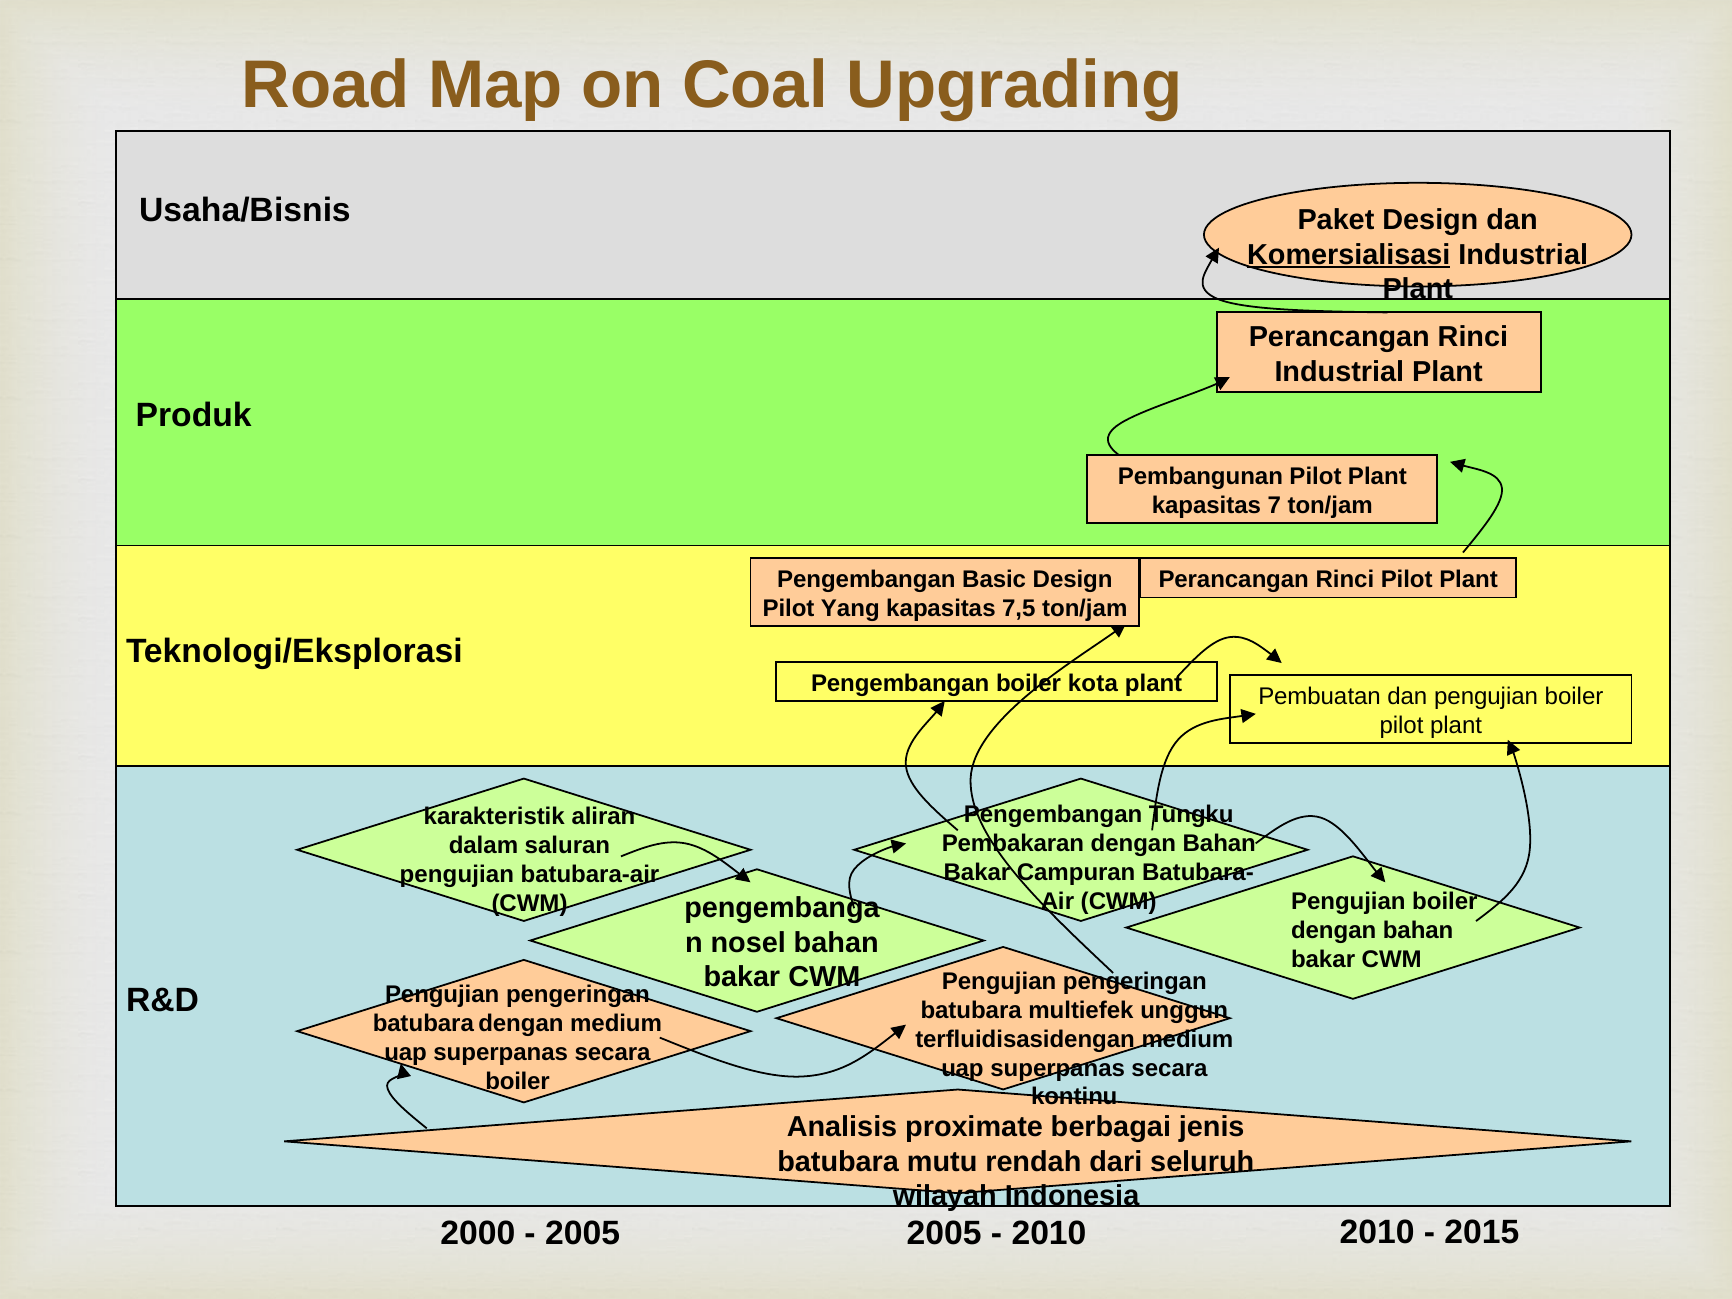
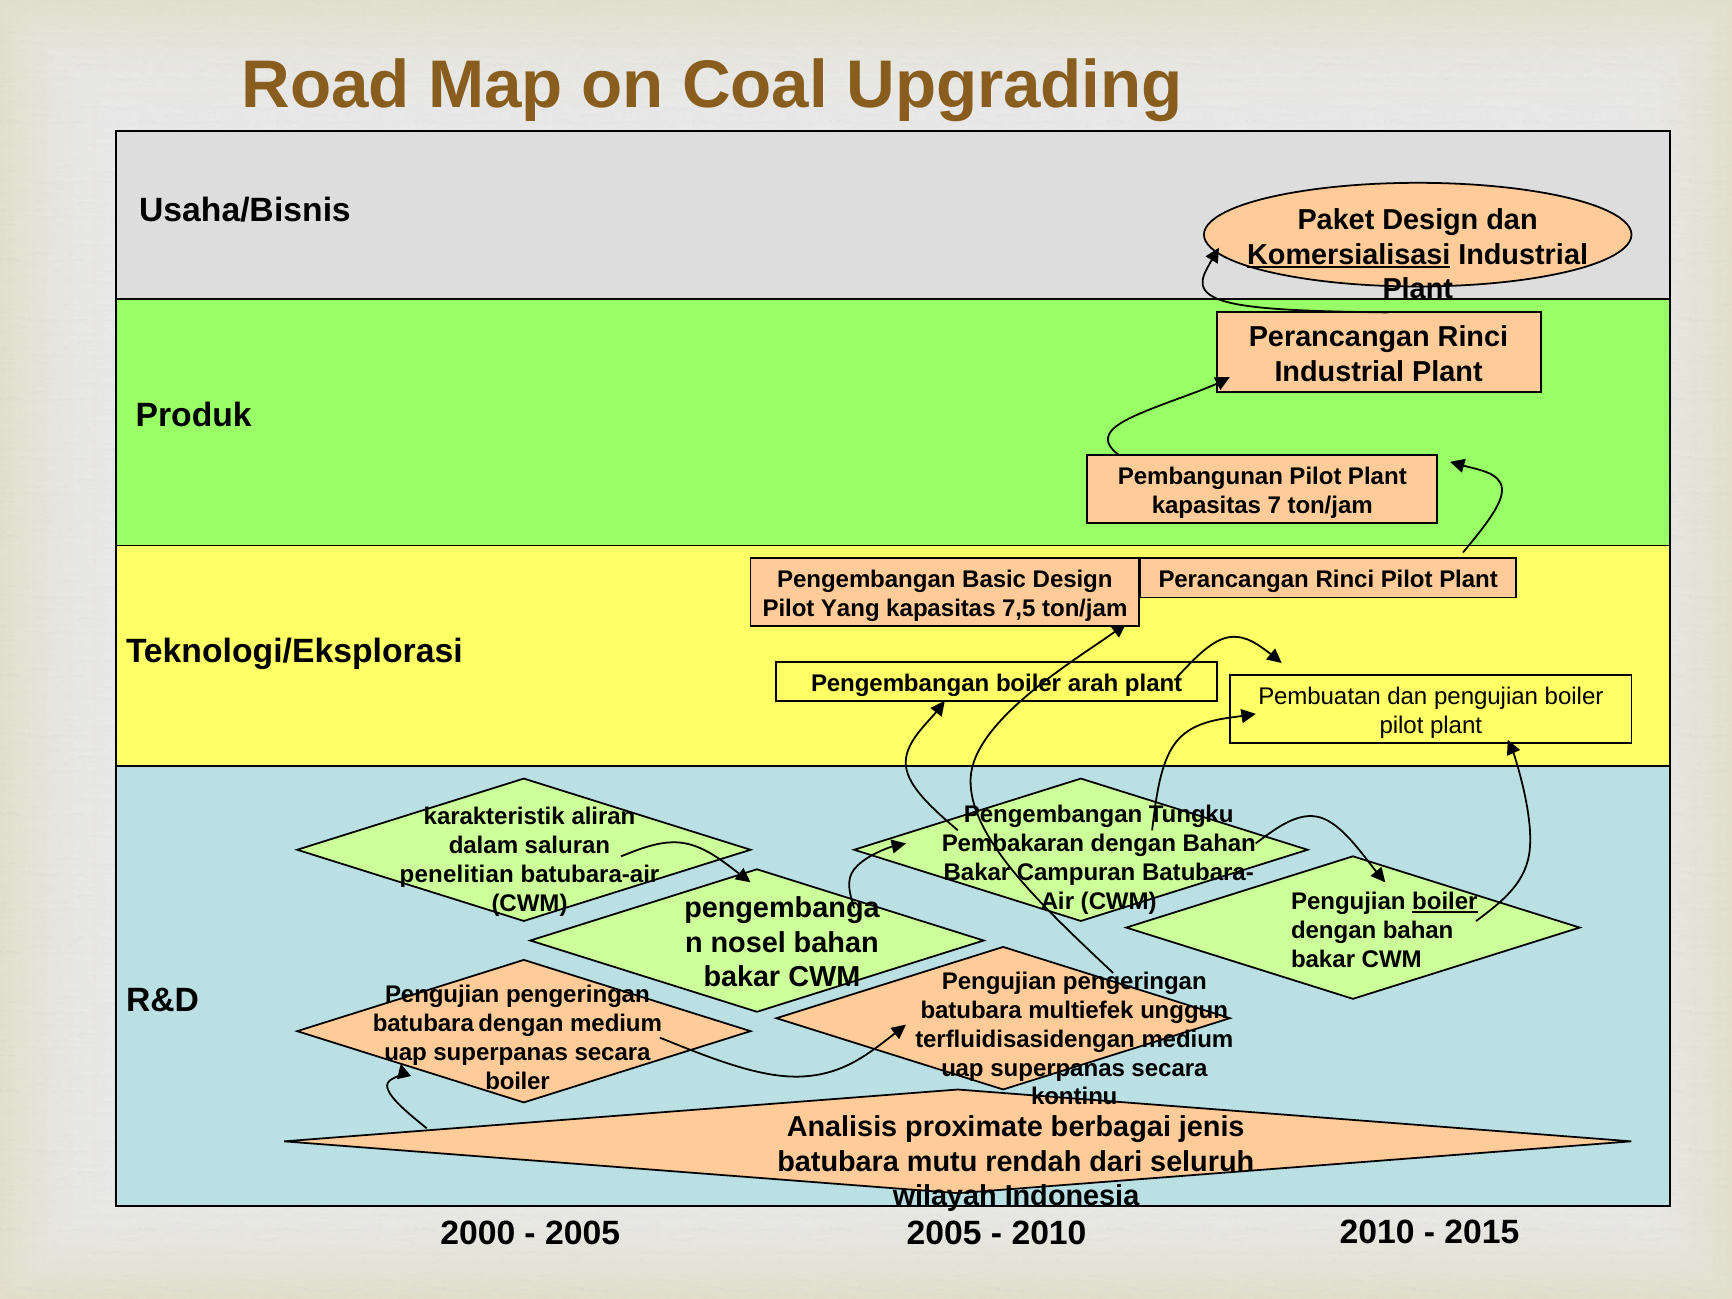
kota: kota -> arah (1093, 683)
pengujian: pengujian -> penelitian (457, 874)
boiler underline: none -> present (1445, 902)
